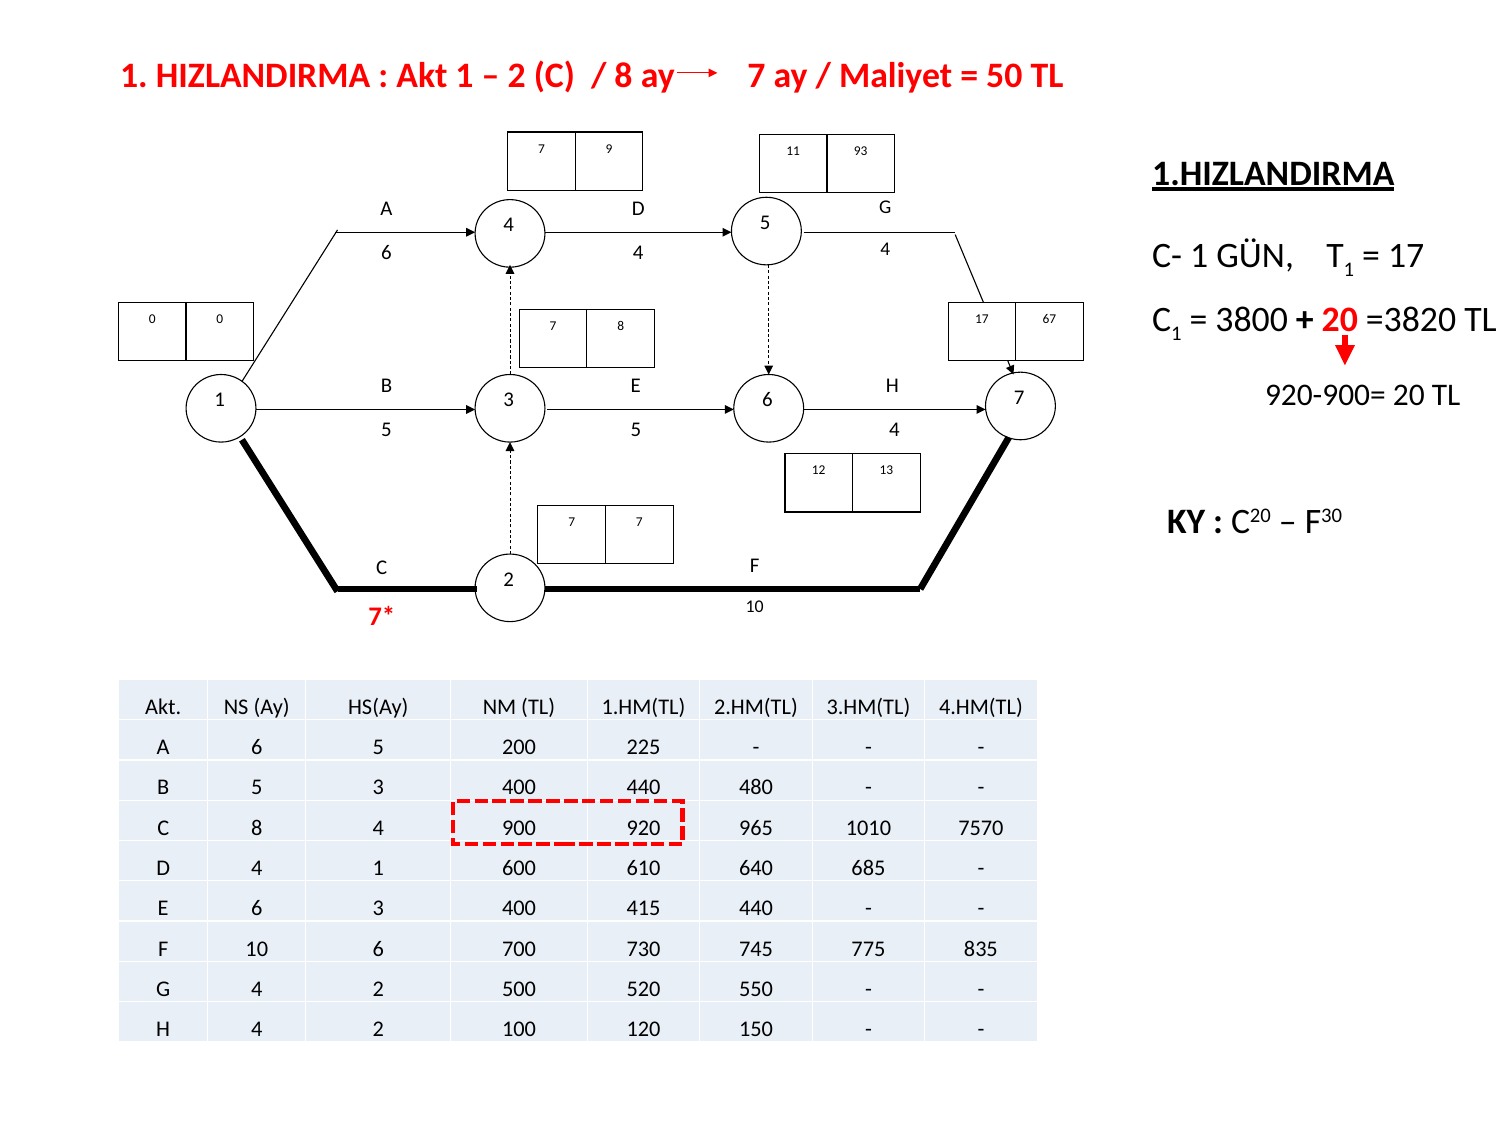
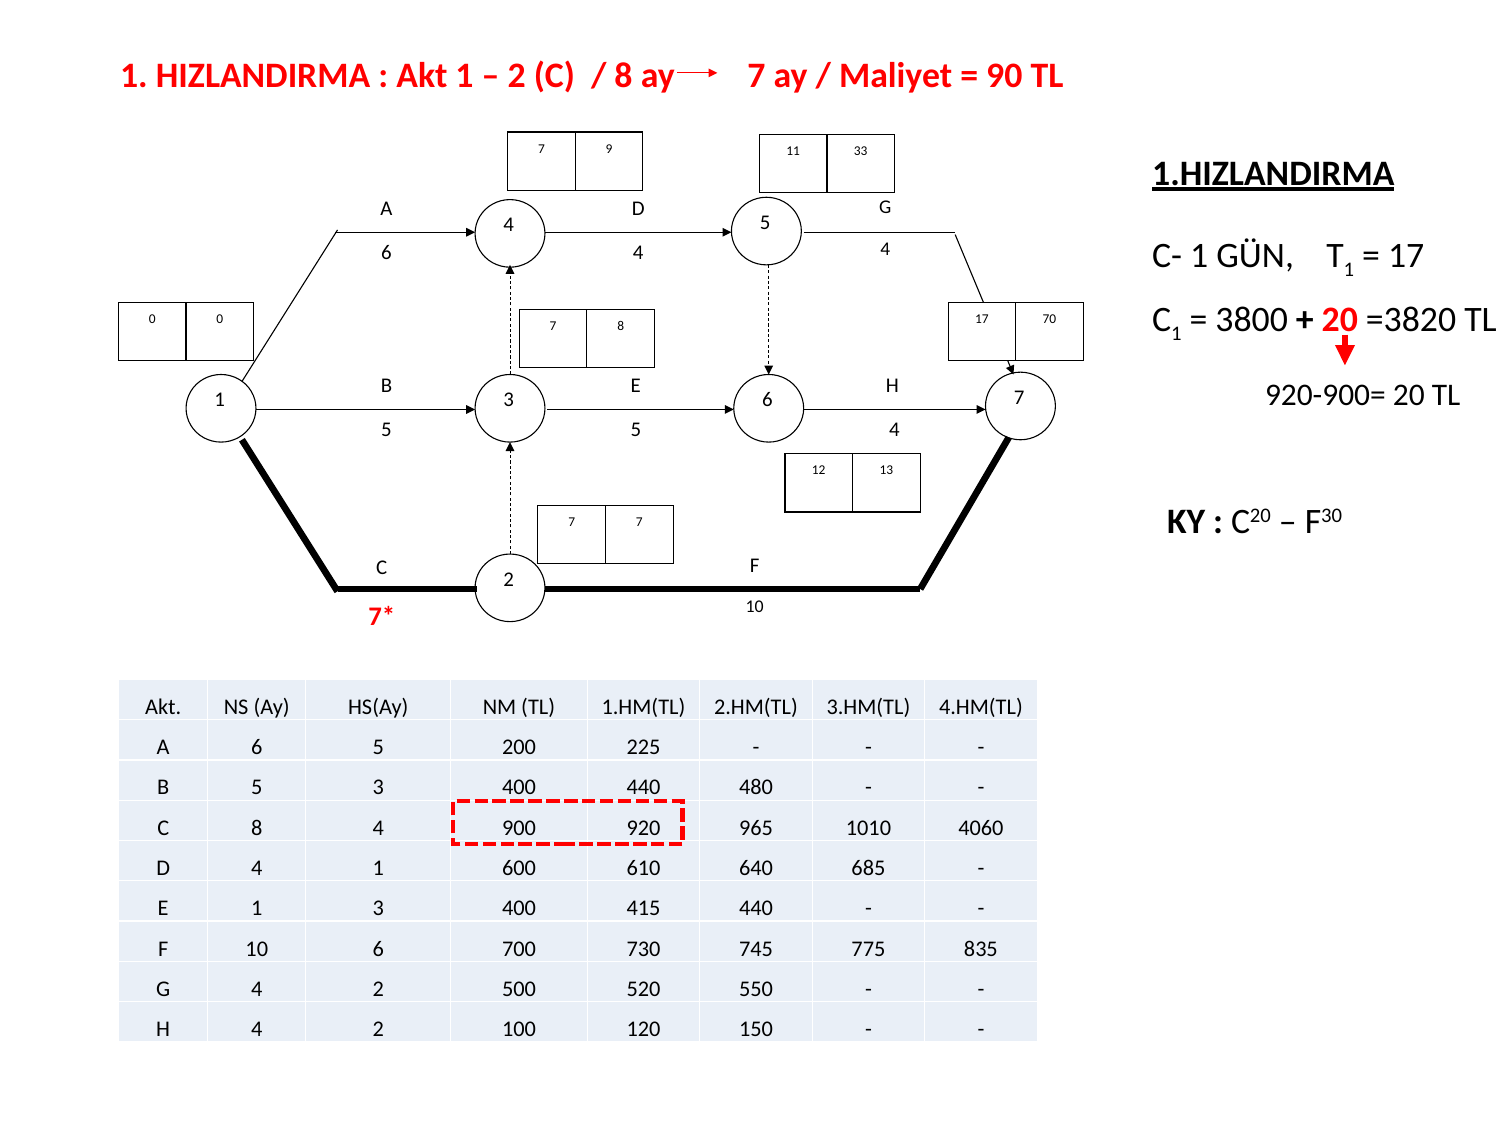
50: 50 -> 90 (1004, 75)
93: 93 -> 33 (861, 151)
67: 67 -> 70 (1049, 319)
7570: 7570 -> 4060 (981, 828)
E 6: 6 -> 1 (257, 908)
